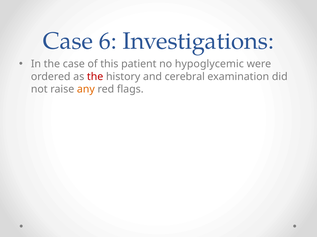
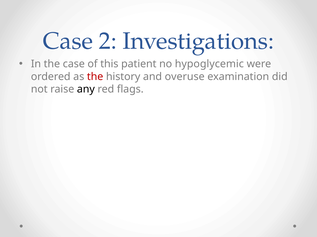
6: 6 -> 2 (108, 41)
cerebral: cerebral -> overuse (185, 77)
any colour: orange -> black (86, 90)
